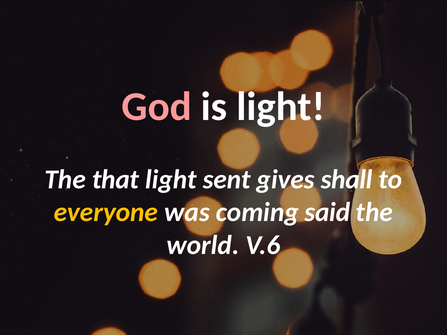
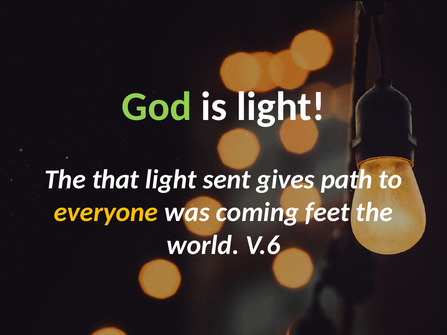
God colour: pink -> light green (157, 107)
shall: shall -> path (347, 180)
said: said -> feet (327, 212)
